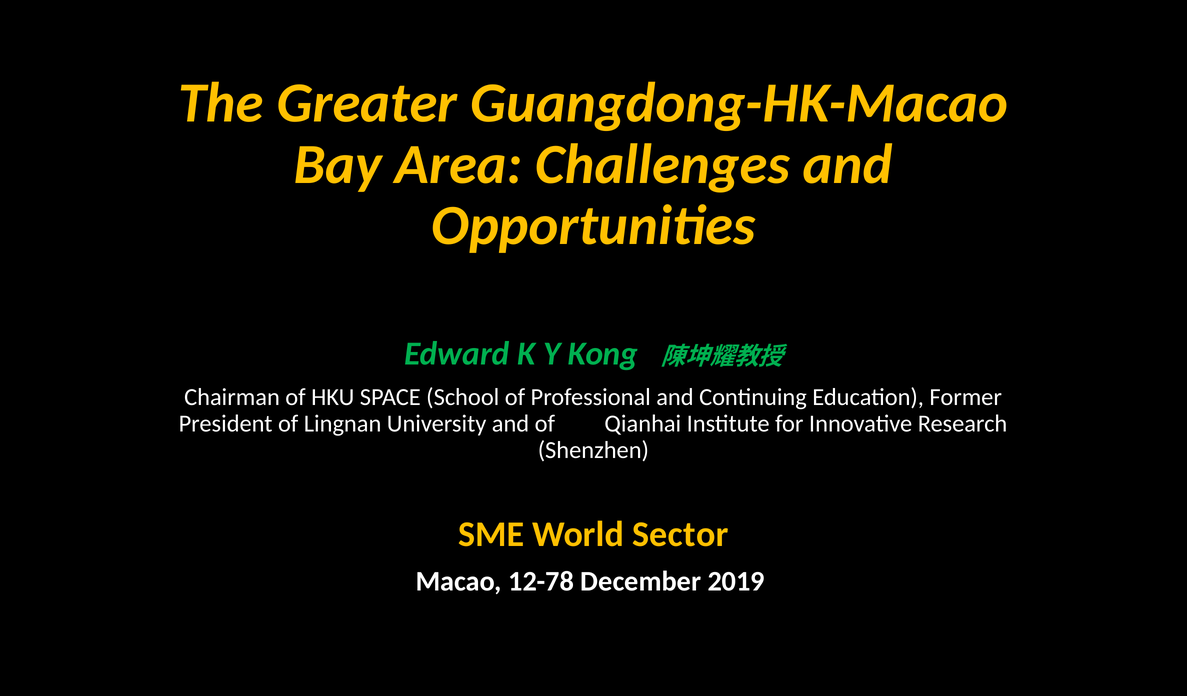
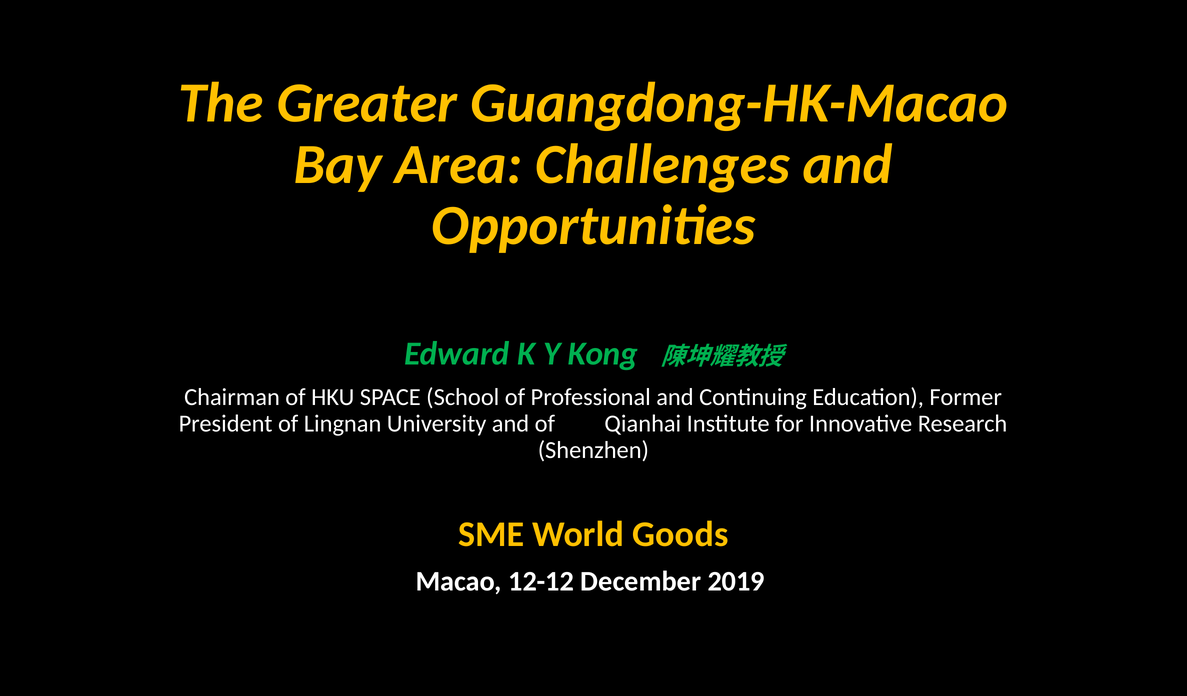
Sector: Sector -> Goods (680, 534)
12-78: 12-78 -> 12-12 (541, 581)
